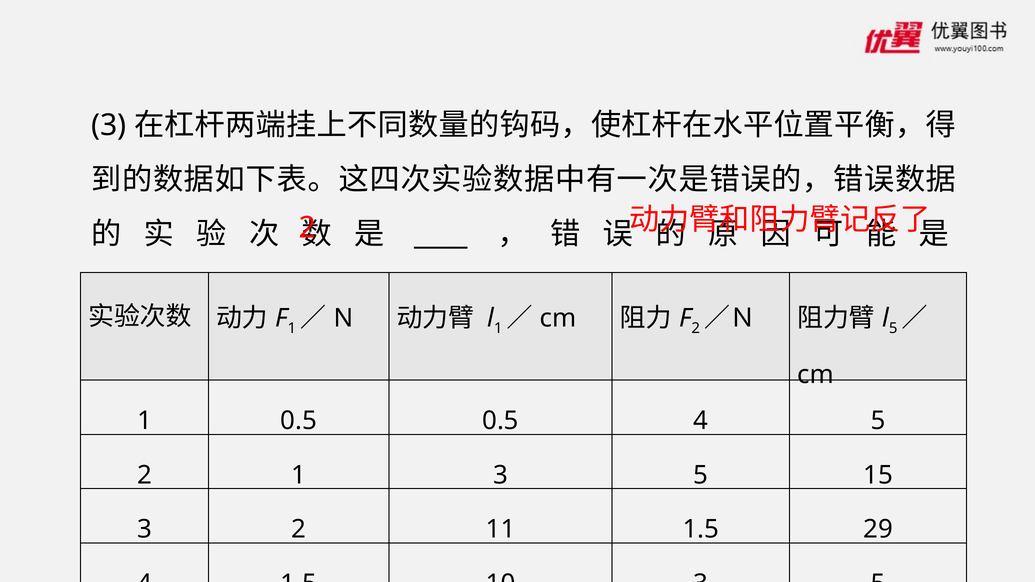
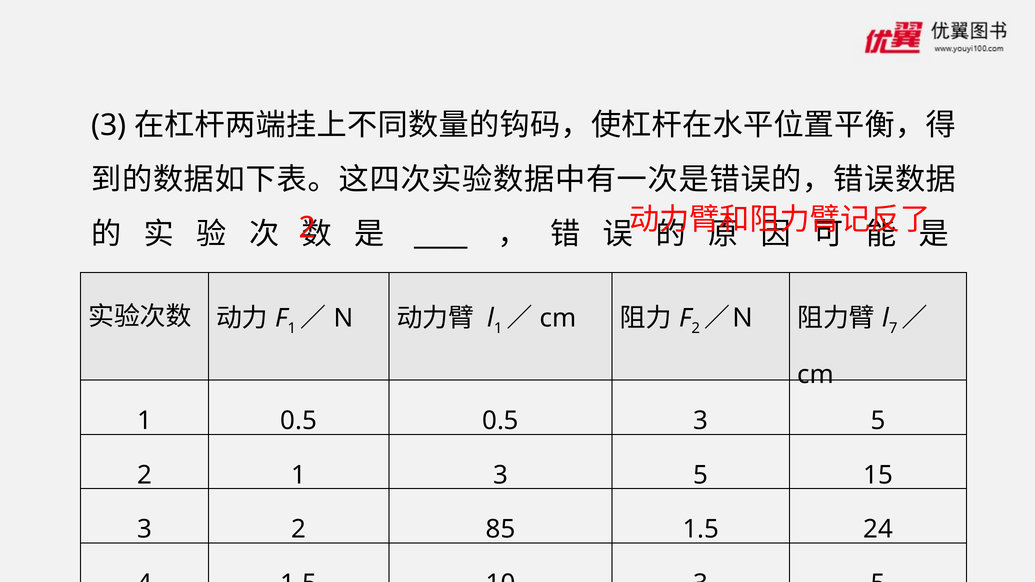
5: 5 -> 7 (893, 329)
0.5 4: 4 -> 3 (701, 421)
11: 11 -> 85 (501, 530)
29: 29 -> 24 (878, 530)
